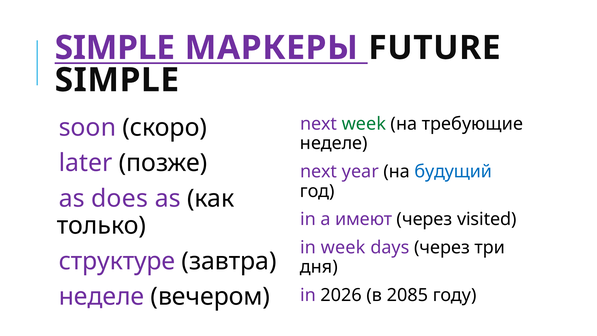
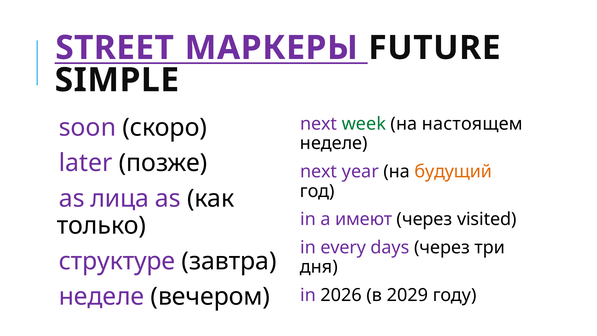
SIMPLE: SIMPLE -> STREET (115, 48)
требующие: требующие -> настоящем (472, 124)
будущий colour: blue -> orange (453, 171)
does: does -> лица (120, 199)
in week: week -> every (343, 247)
2085: 2085 -> 2029 (407, 295)
